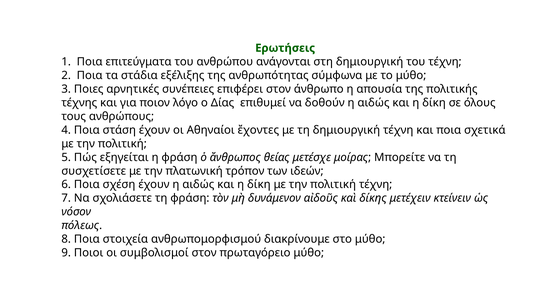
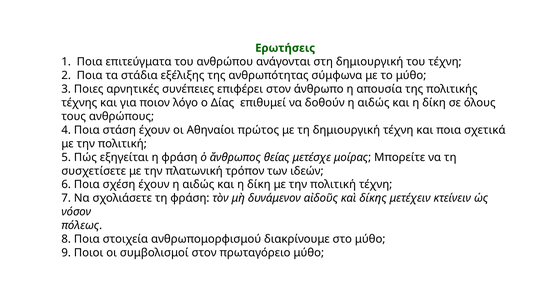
ἔχοντες: ἔχοντες -> πρώτος (258, 130)
